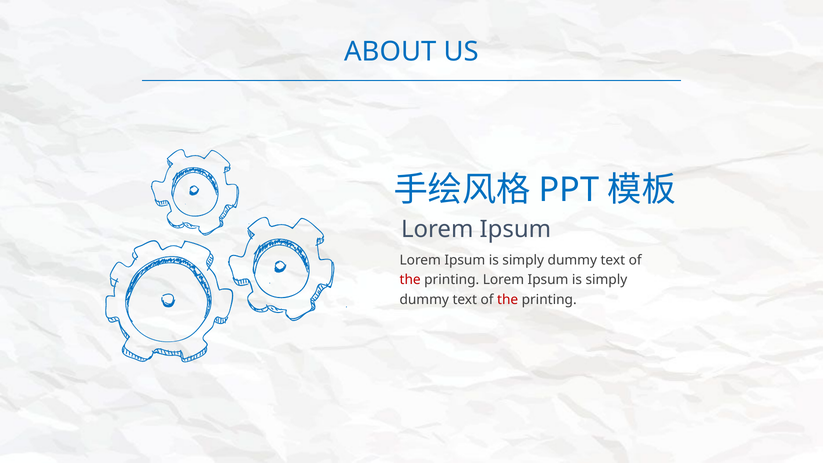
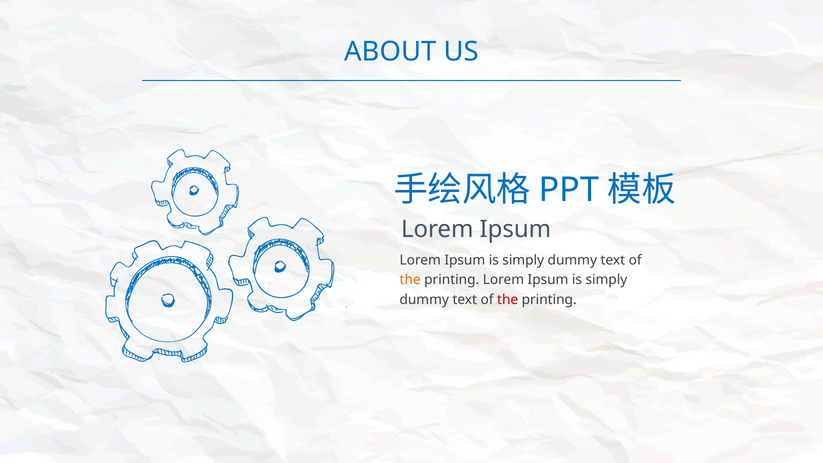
the colour: red -> orange (410, 280)
